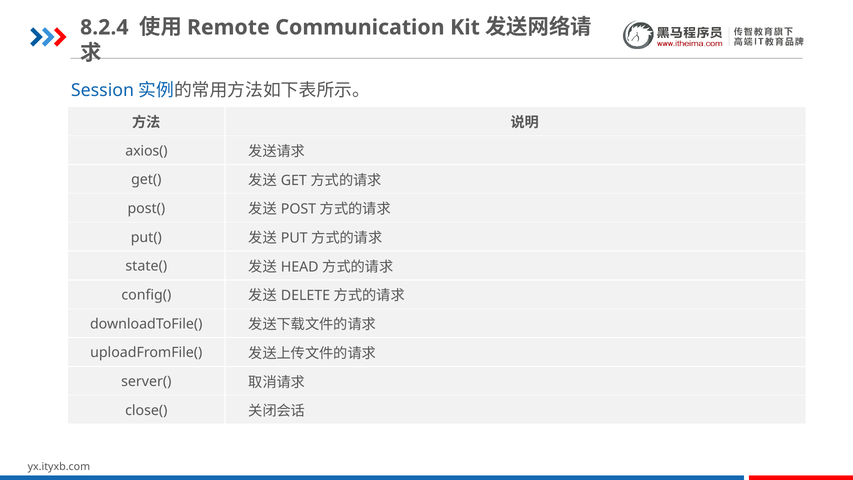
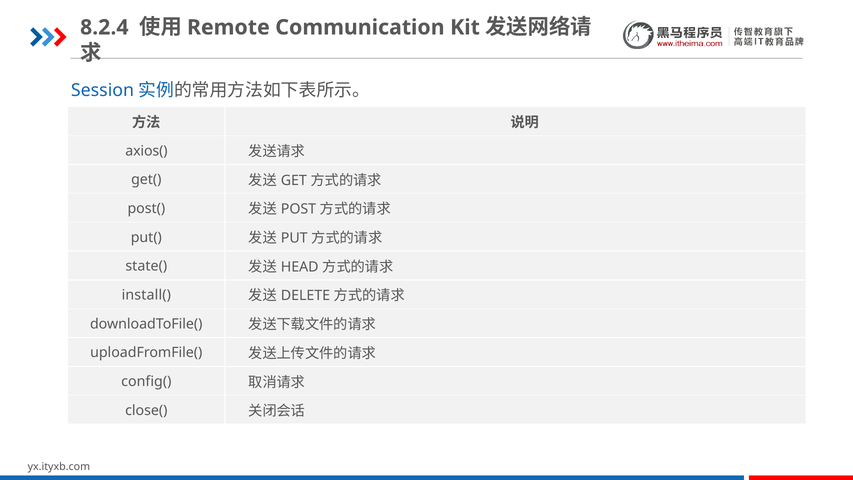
config(: config( -> install( (146, 295)
server(: server( -> config( (146, 382)
